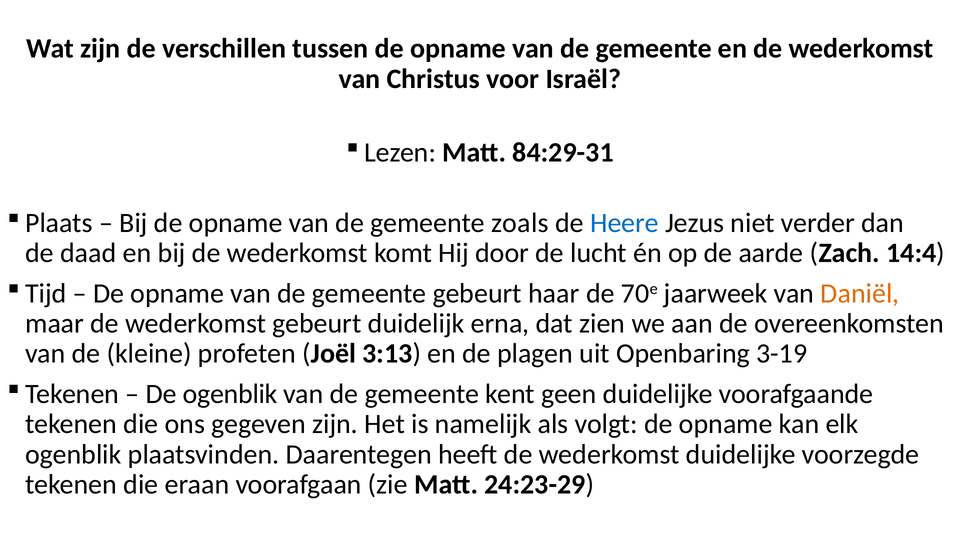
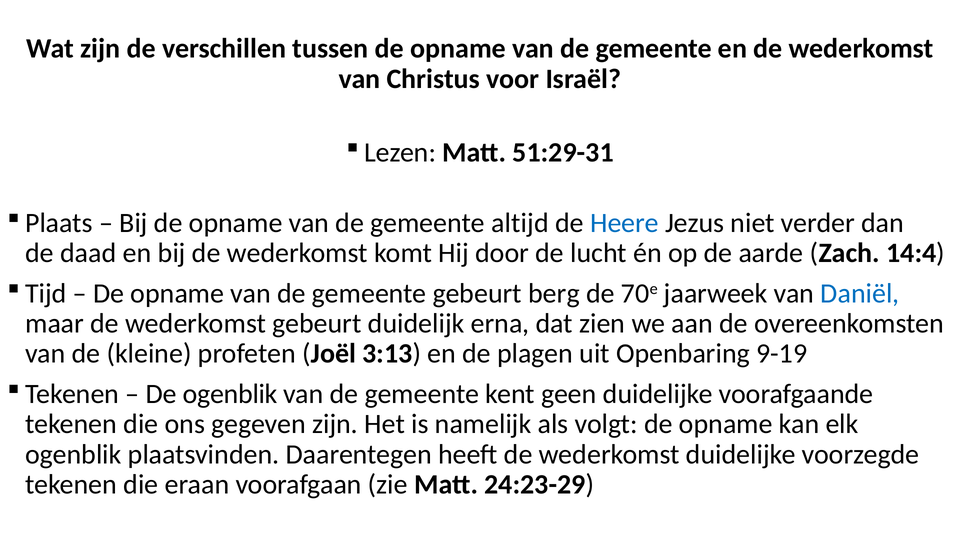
84:29-31: 84:29-31 -> 51:29-31 (563, 153)
zoals: zoals -> altijd (520, 223)
haar: haar -> berg (554, 293)
Daniël colour: orange -> blue (860, 293)
3-19: 3-19 -> 9-19 (782, 354)
